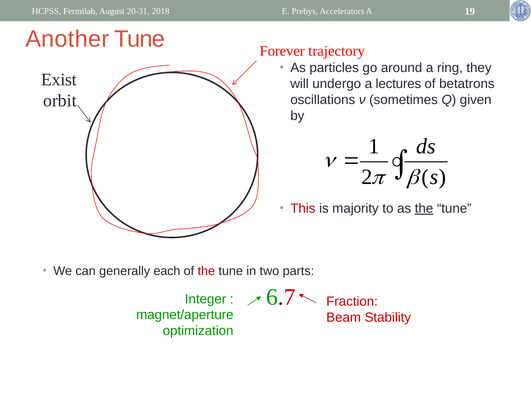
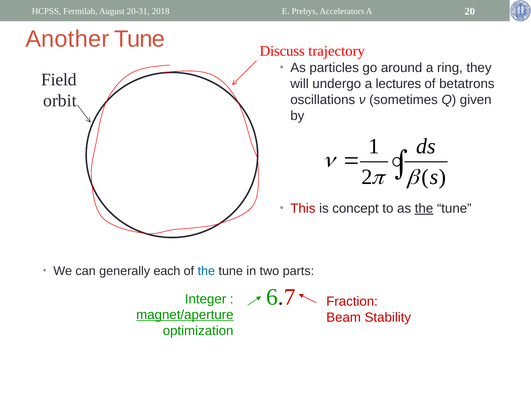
19: 19 -> 20 (470, 11)
Forever: Forever -> Discuss (282, 51)
Exist: Exist -> Field (59, 80)
majority: majority -> concept (356, 209)
the colour: red -> blue (206, 271)
magnet/aperture underline: none -> present (185, 315)
